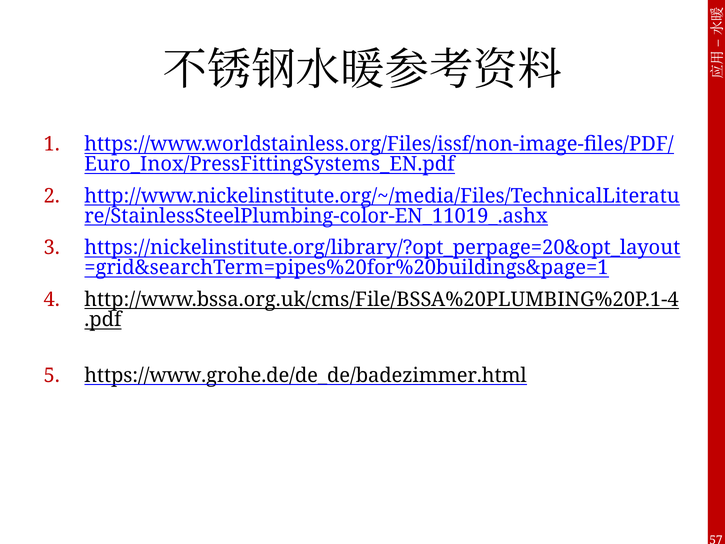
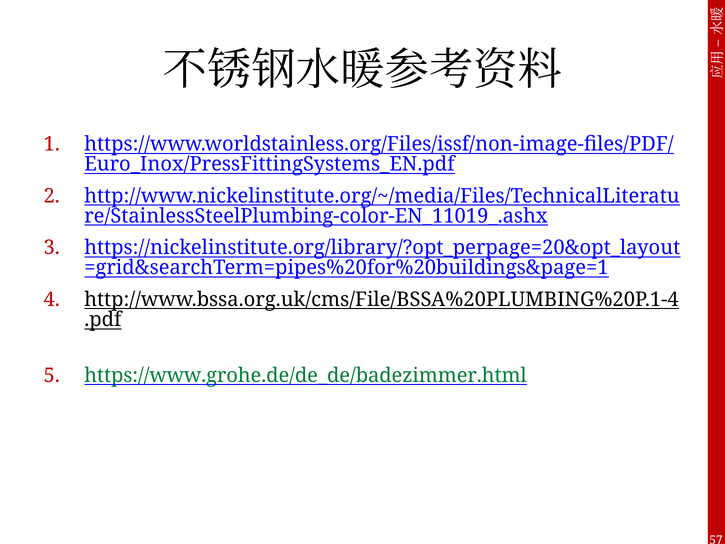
https://www.grohe.de/de_de/badezimmer.html colour: black -> green (306, 375)
